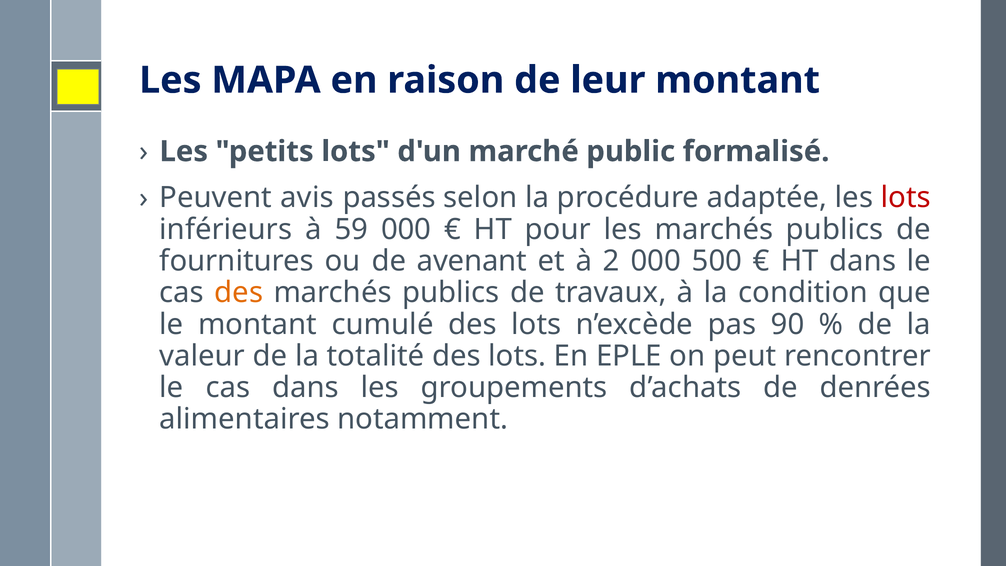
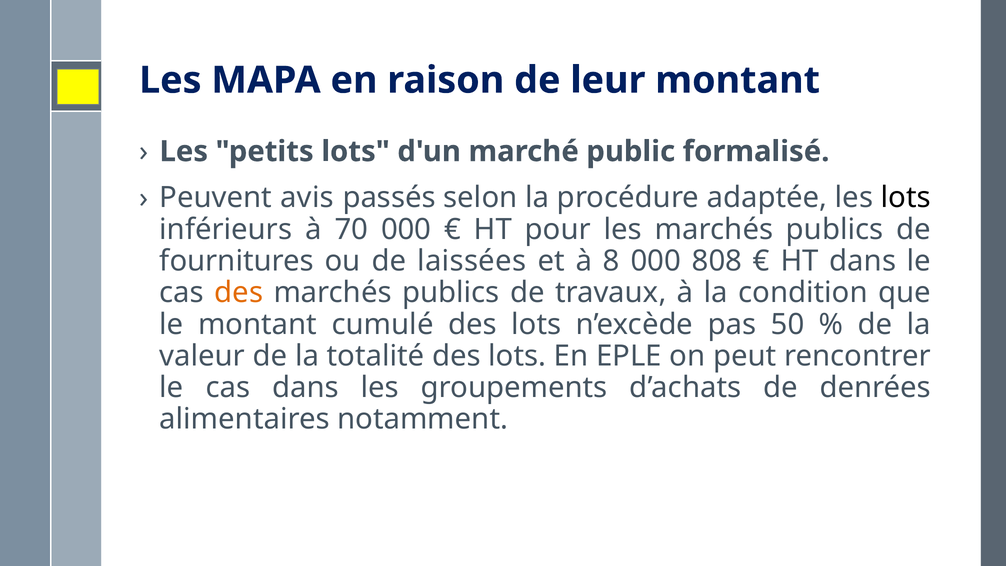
lots colour: red -> black (906, 198)
59: 59 -> 70 (351, 229)
avenant: avenant -> laissées (472, 261)
2: 2 -> 8 (611, 261)
500: 500 -> 808 (717, 261)
90: 90 -> 50 (788, 324)
